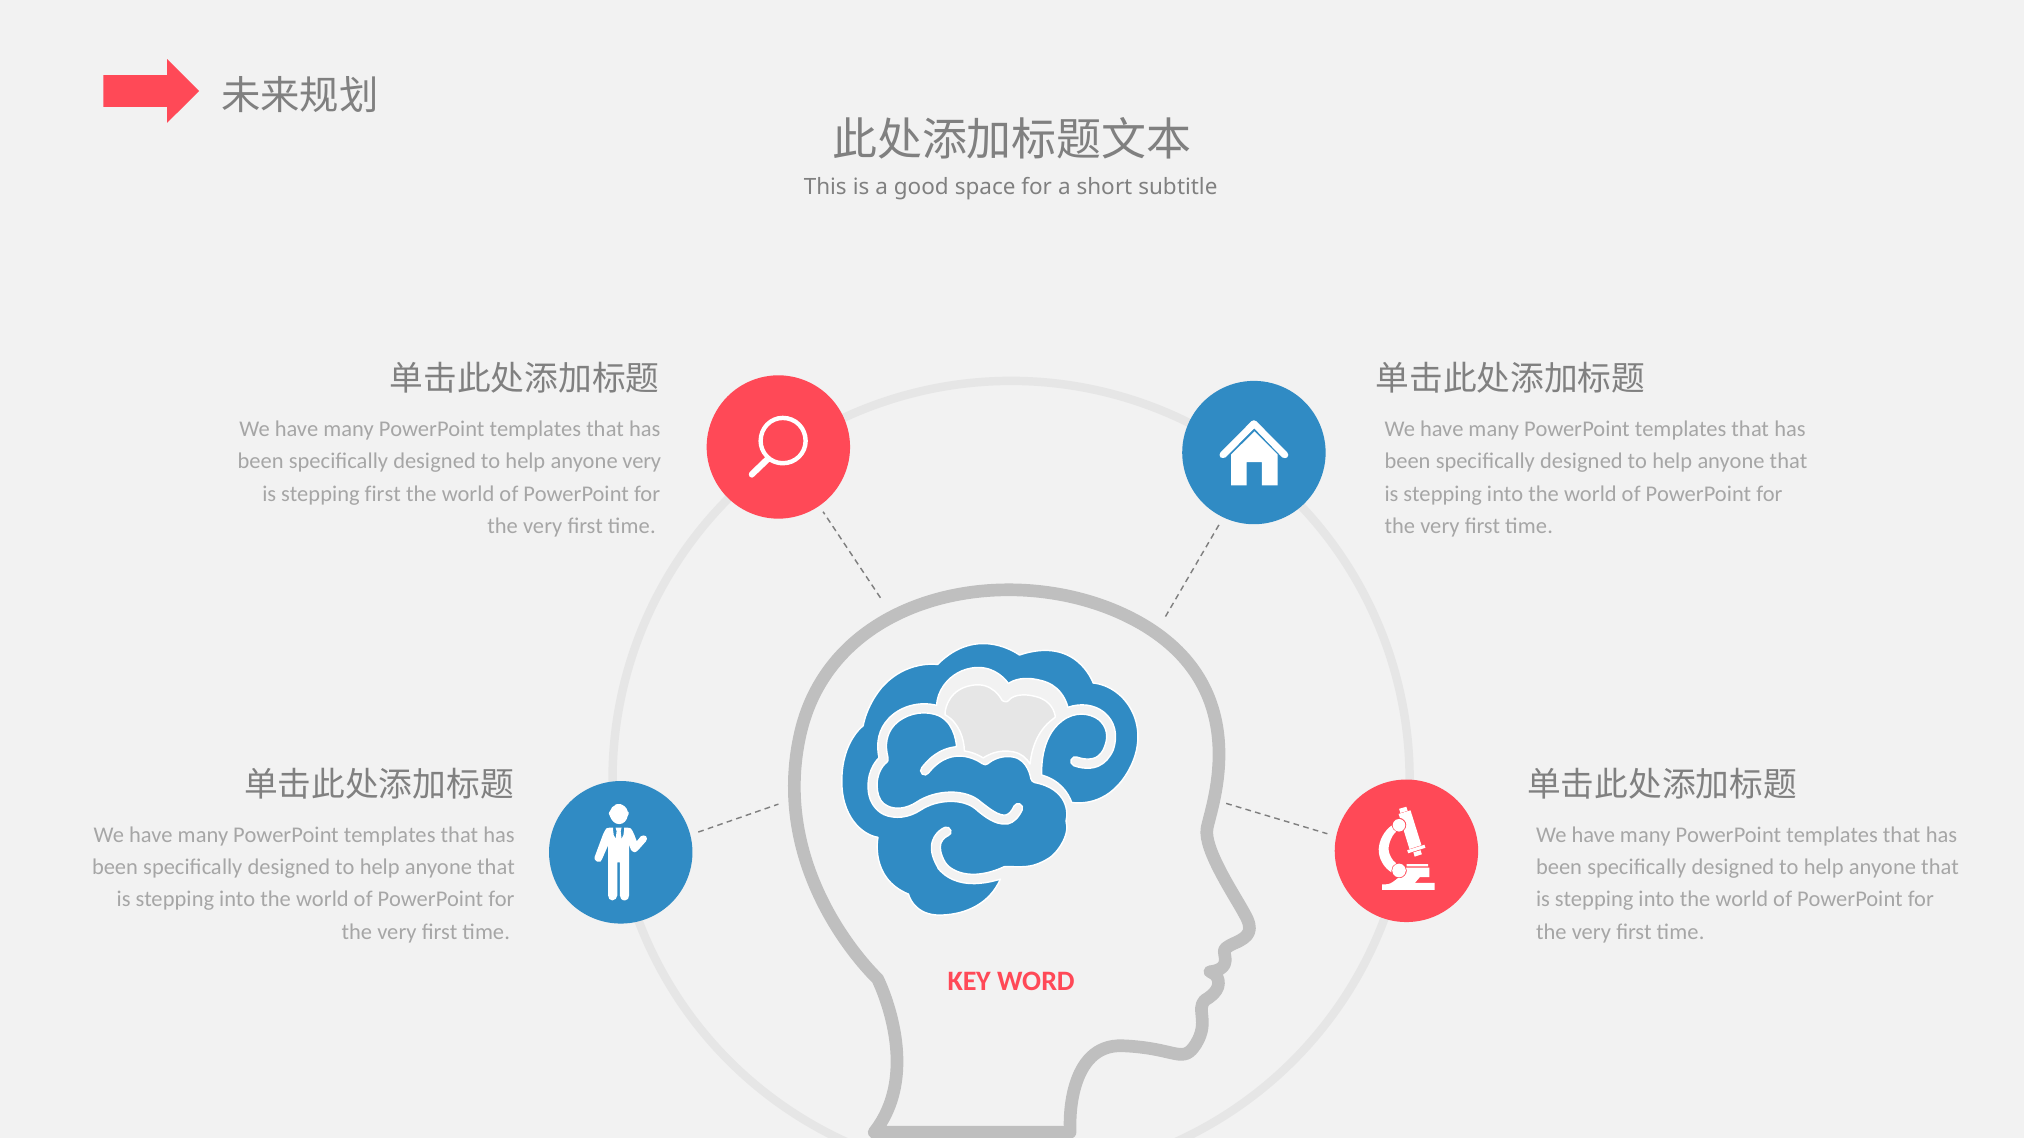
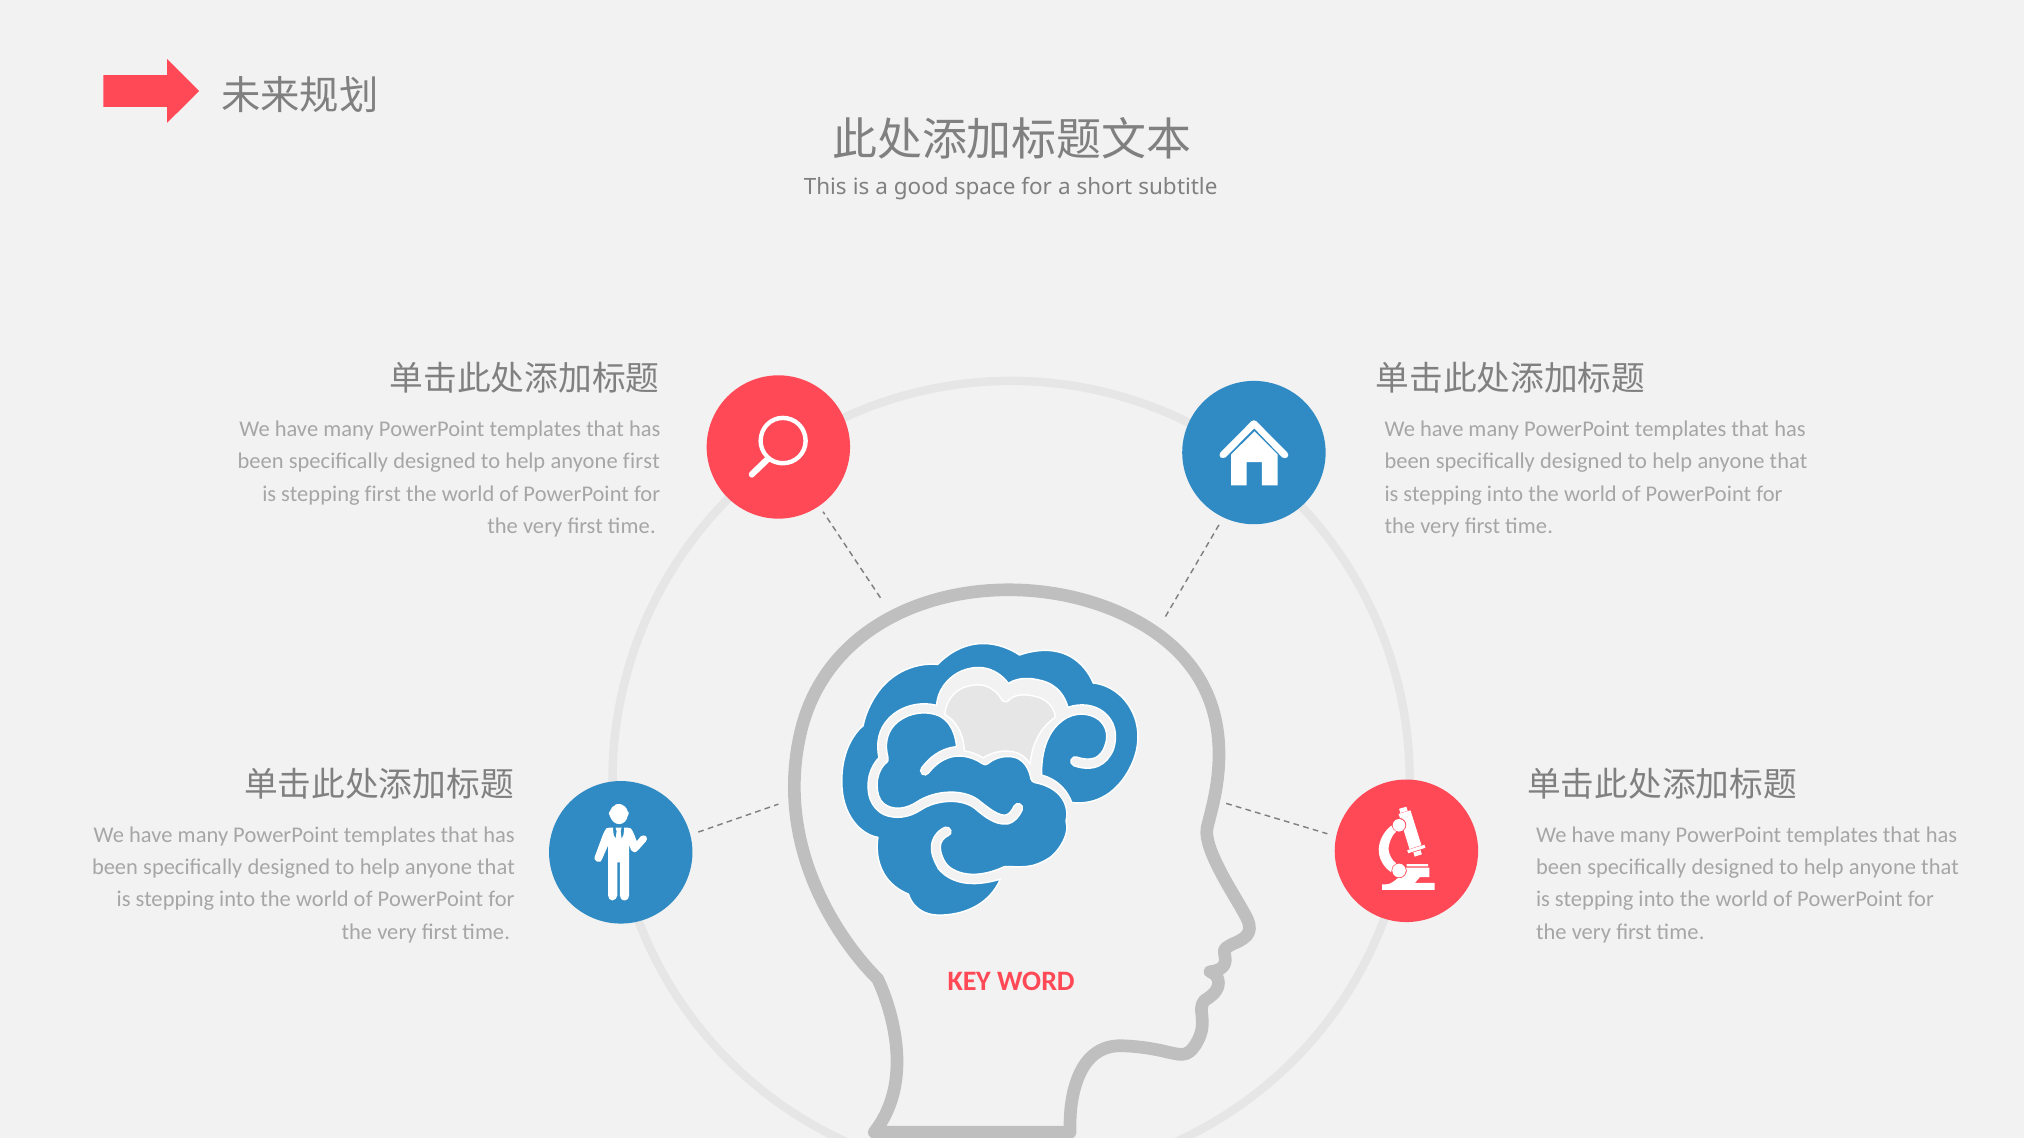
anyone very: very -> first (641, 462)
